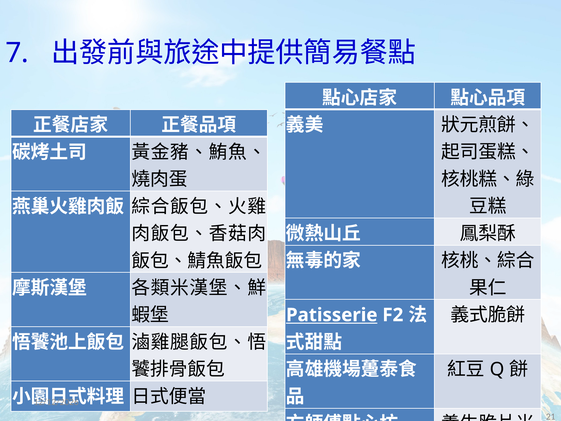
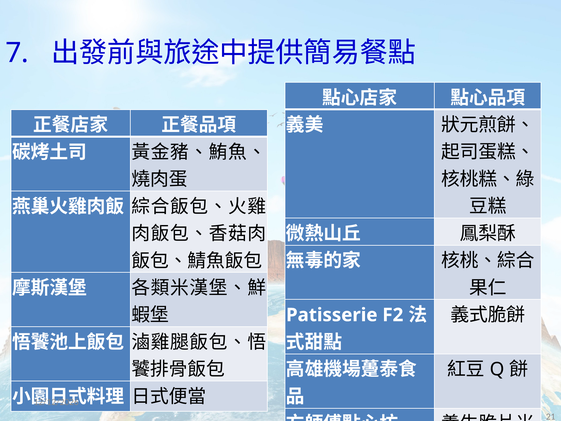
Patisserie underline: present -> none (332, 315)
